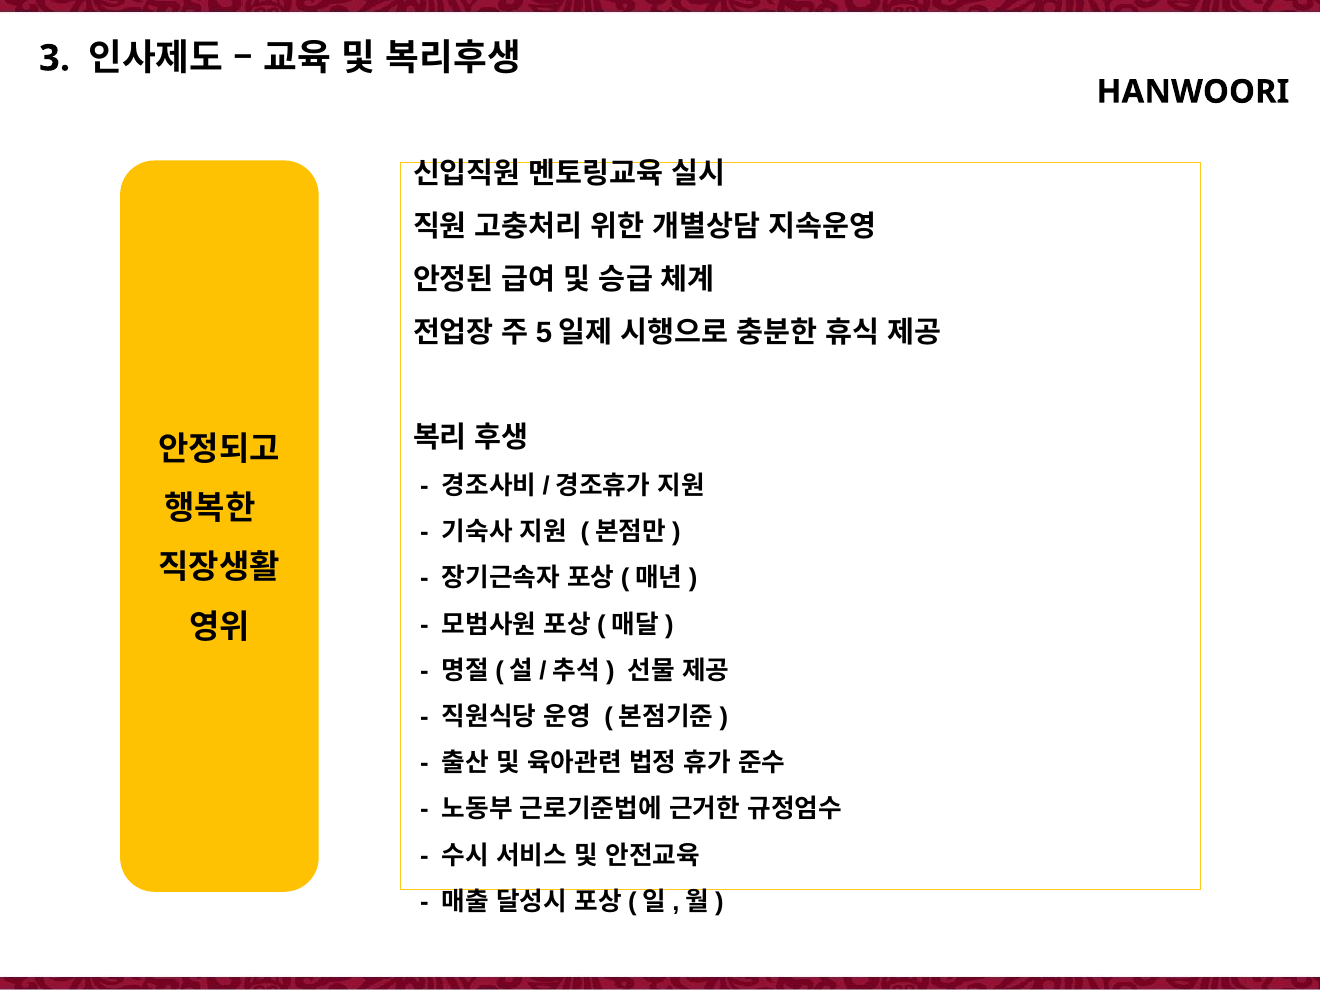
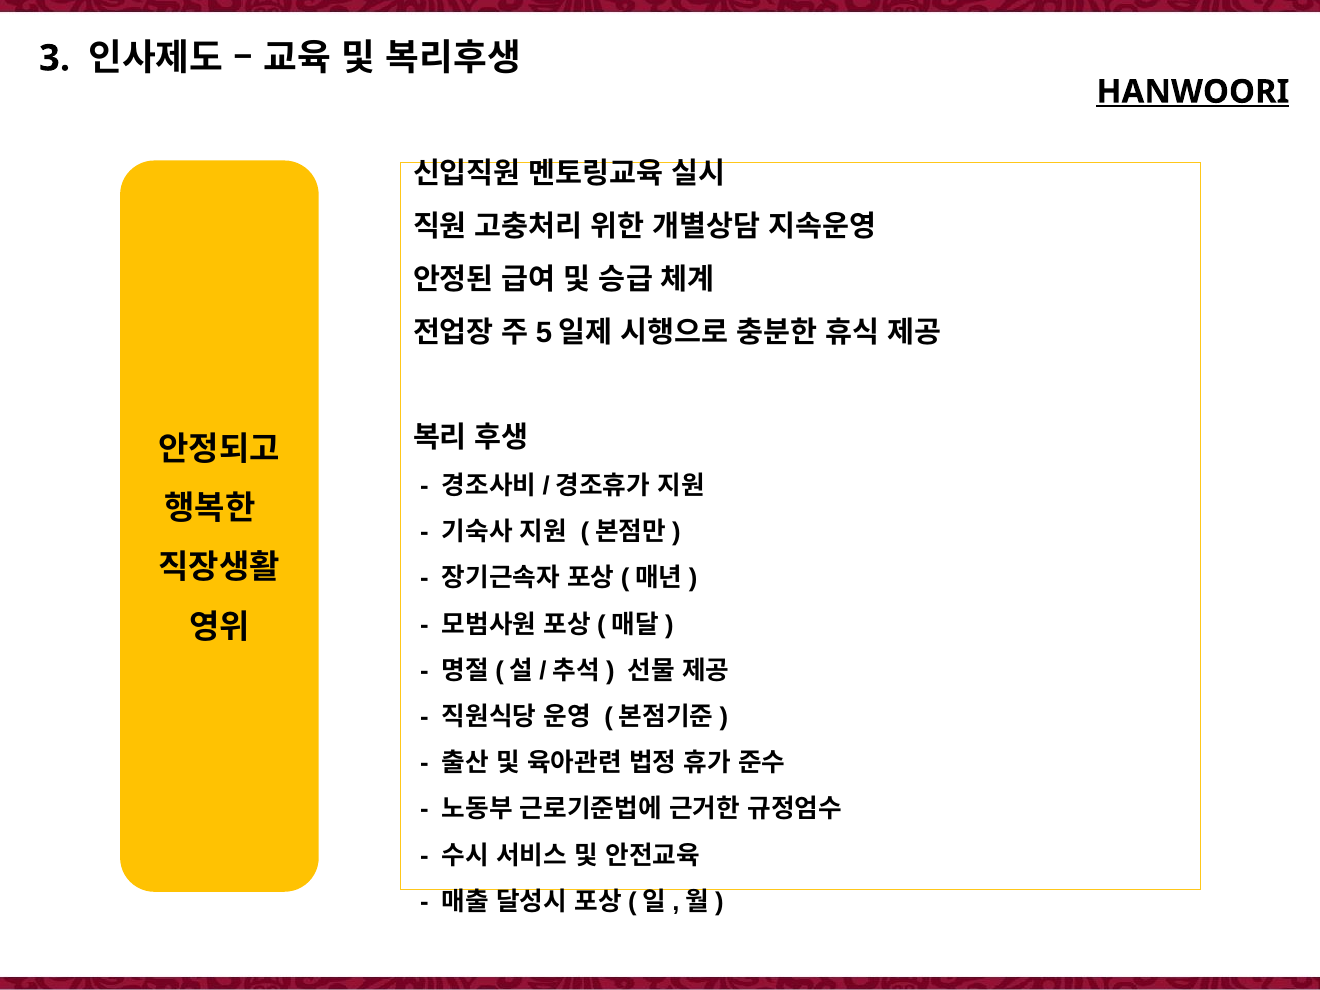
HANWOORI underline: none -> present (1193, 92)
